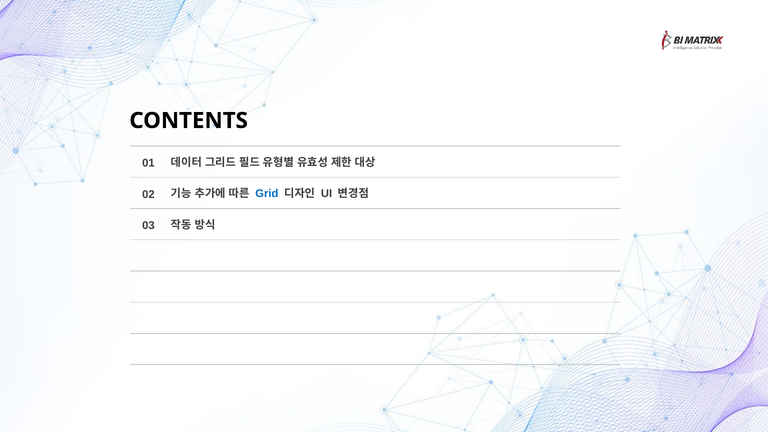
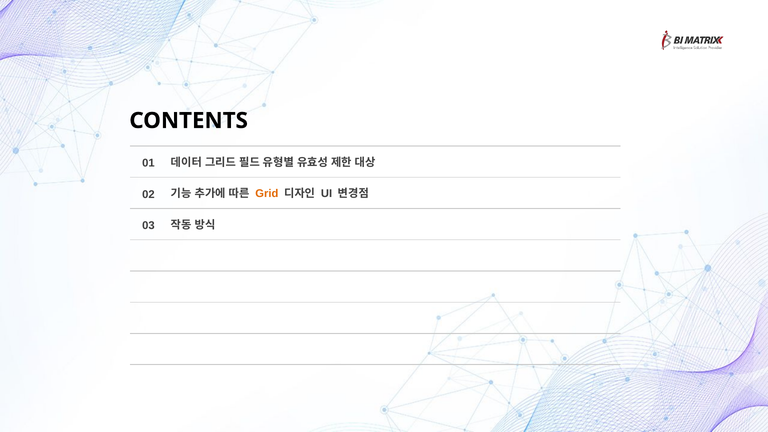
Grid colour: blue -> orange (267, 194)
